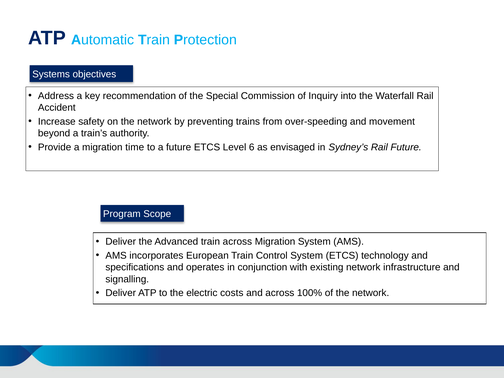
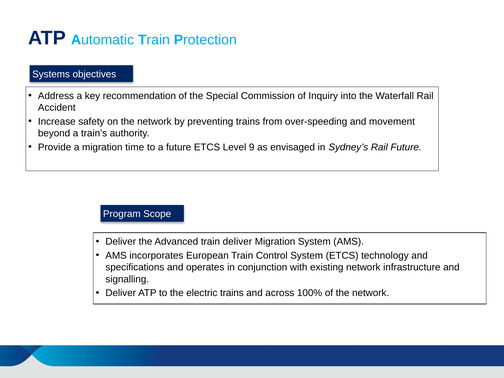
6: 6 -> 9 (252, 147)
train across: across -> deliver (237, 242)
electric costs: costs -> trains (232, 293)
